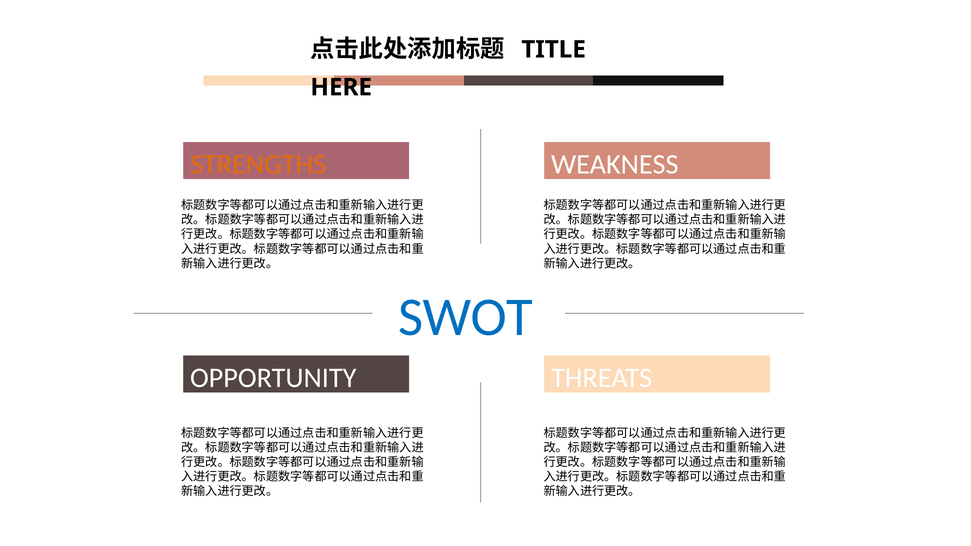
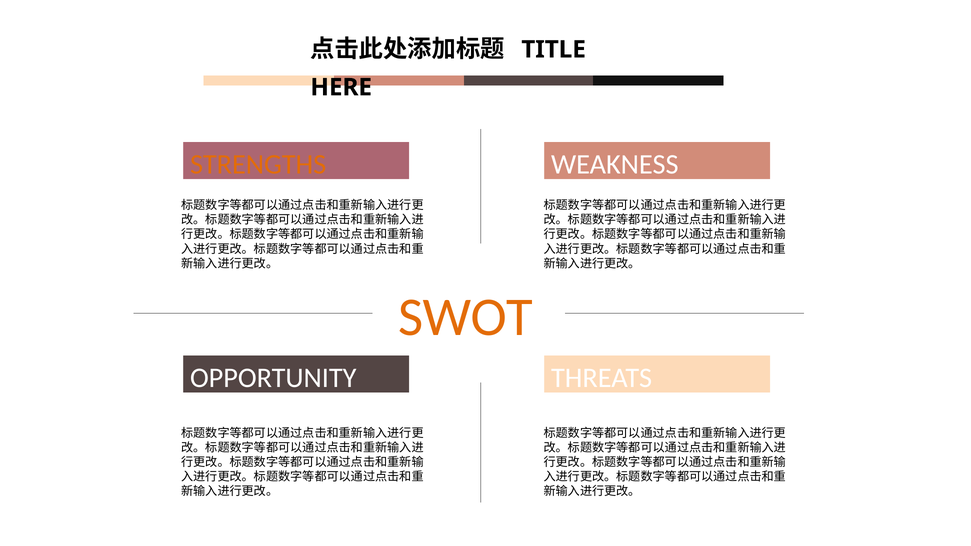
SWOT colour: blue -> orange (466, 318)
